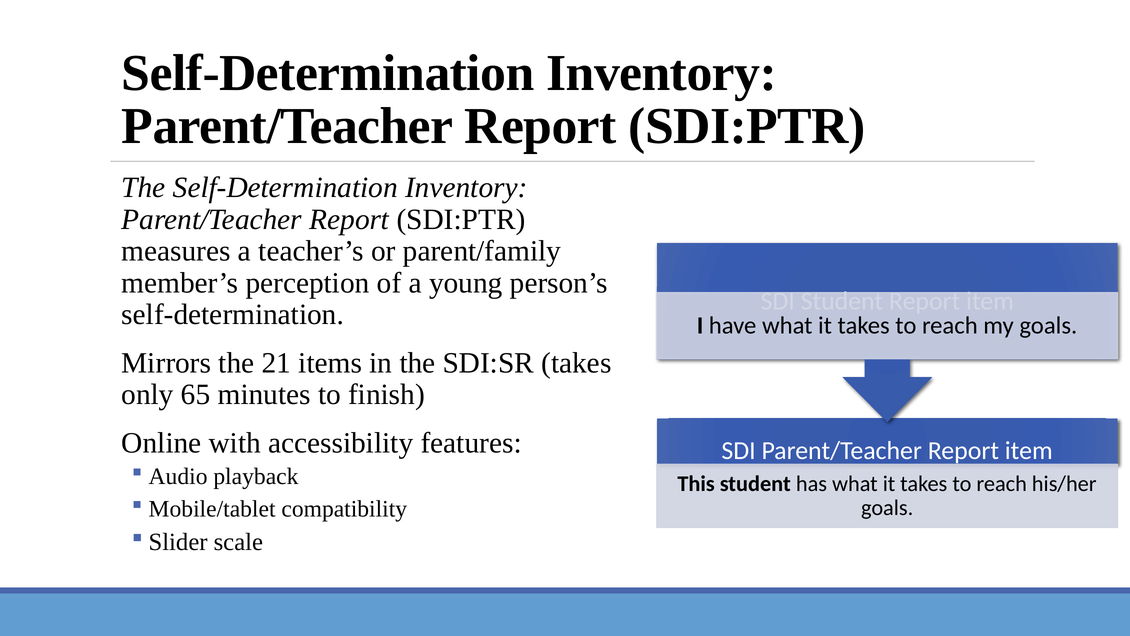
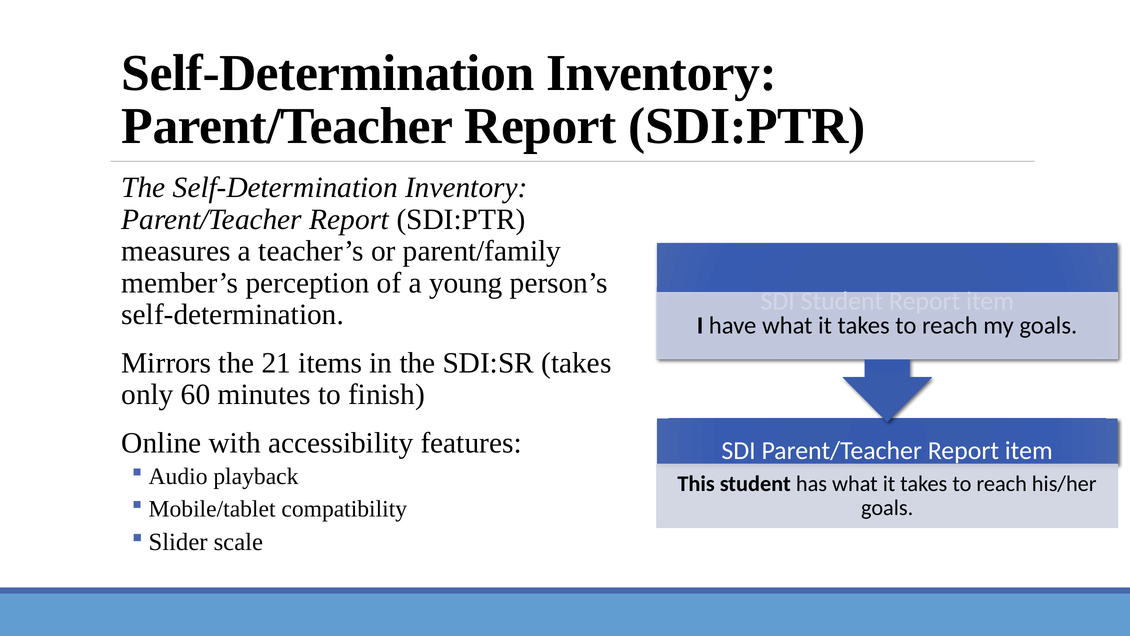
65: 65 -> 60 (196, 394)
